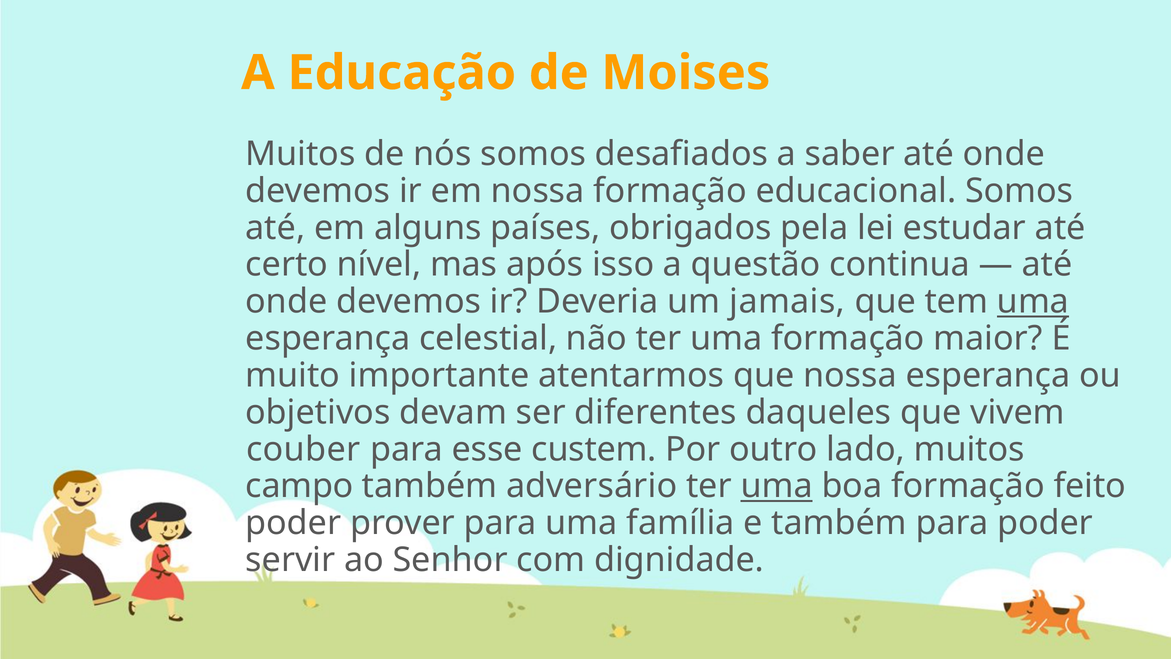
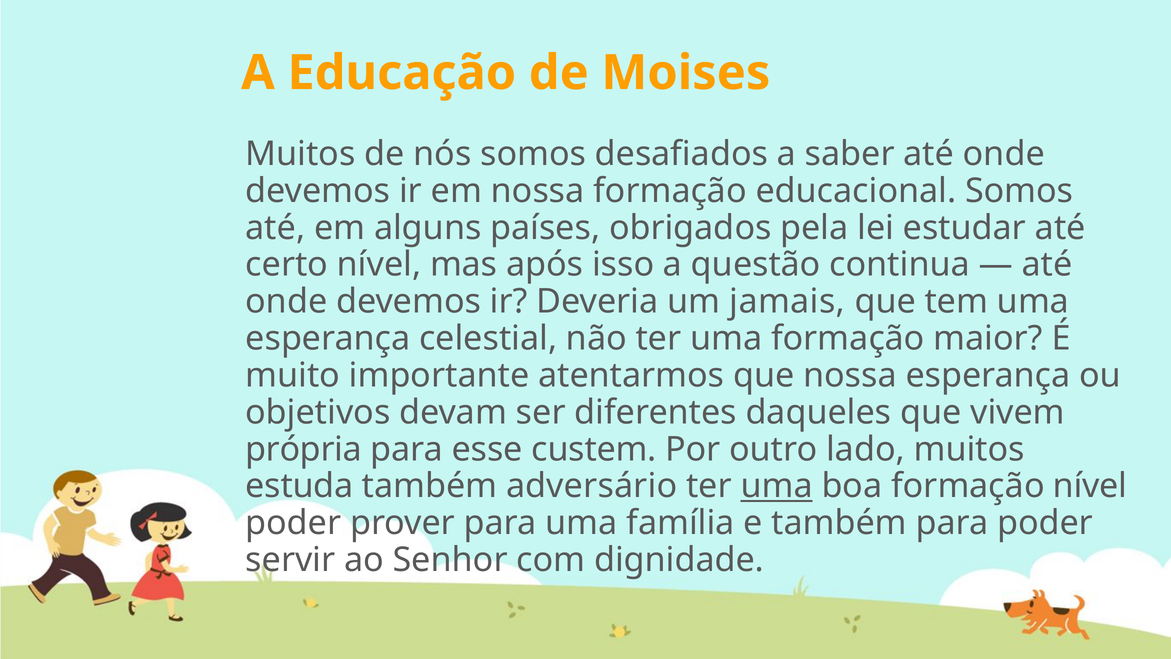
uma underline: present -> none (1033, 301)
couber: couber -> própria (304, 449)
campo: campo -> estuda (299, 486)
formação feito: feito -> nível (1090, 486)
